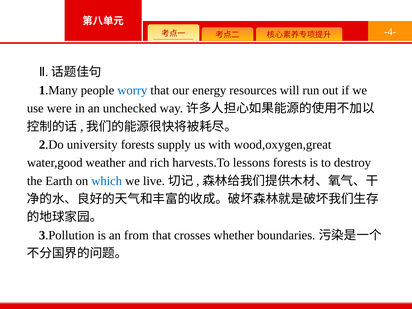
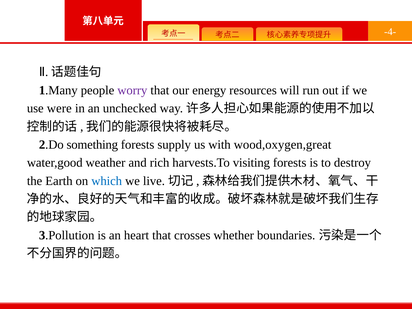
worry colour: blue -> purple (132, 90)
university: university -> something (92, 145)
lessons: lessons -> visiting (251, 163)
from: from -> heart (137, 235)
